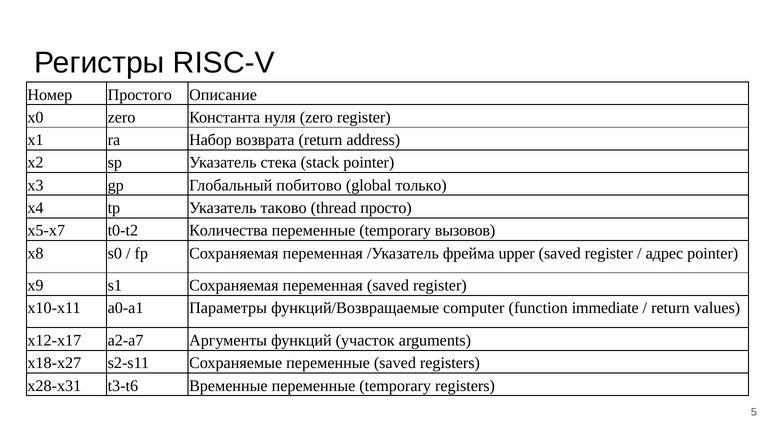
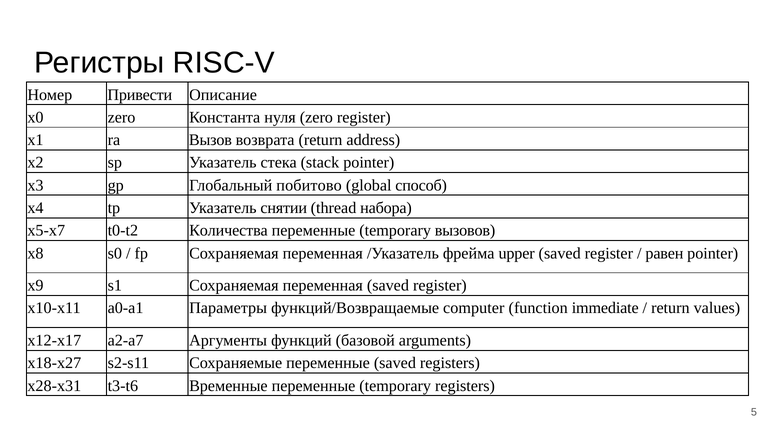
Простого: Простого -> Привести (140, 95)
Набор: Набор -> Вызов (210, 140)
только: только -> способ (421, 185)
таково: таково -> снятии (284, 208)
просто: просто -> набора (386, 208)
адрес: адрес -> равен (664, 253)
участок: участок -> базовой (365, 340)
